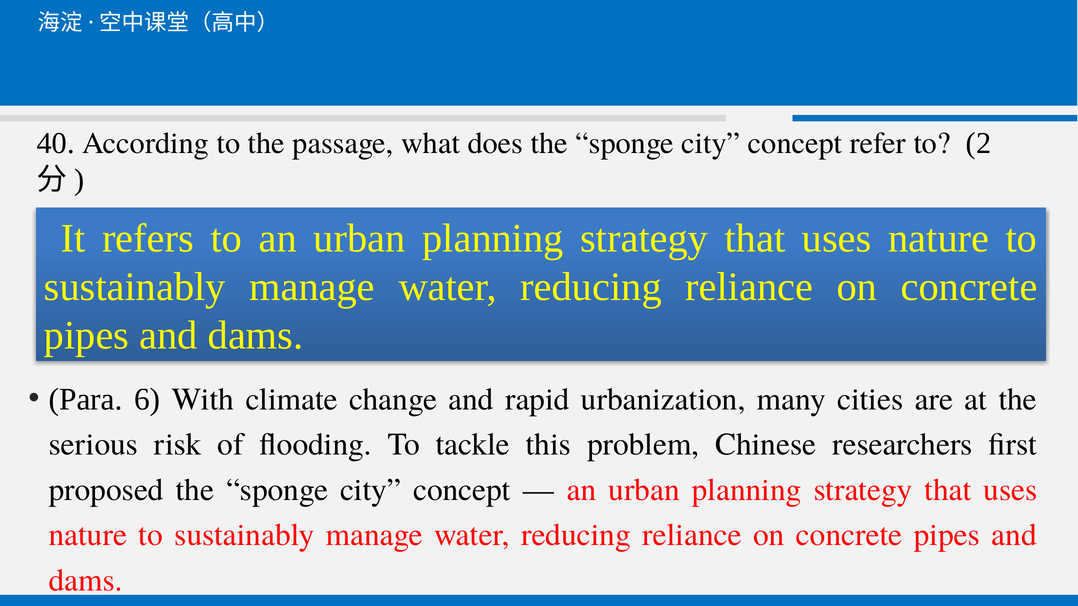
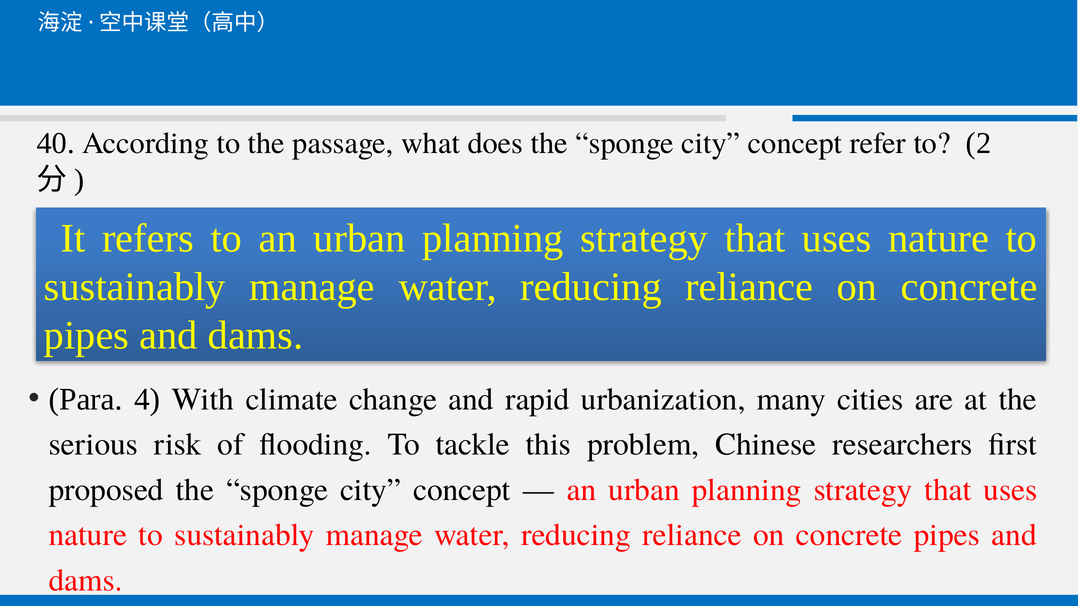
6: 6 -> 4 (147, 400)
